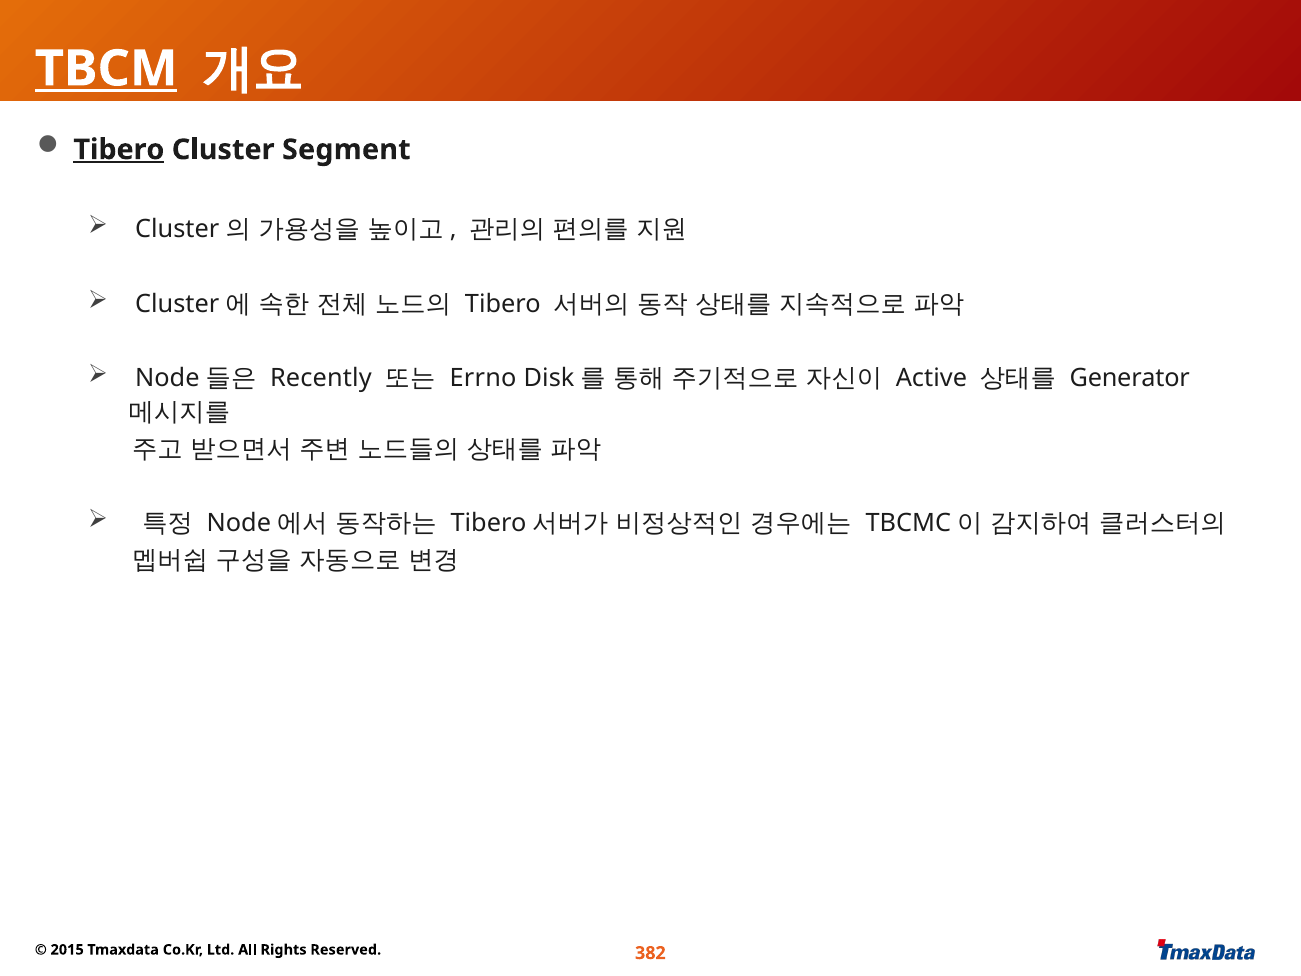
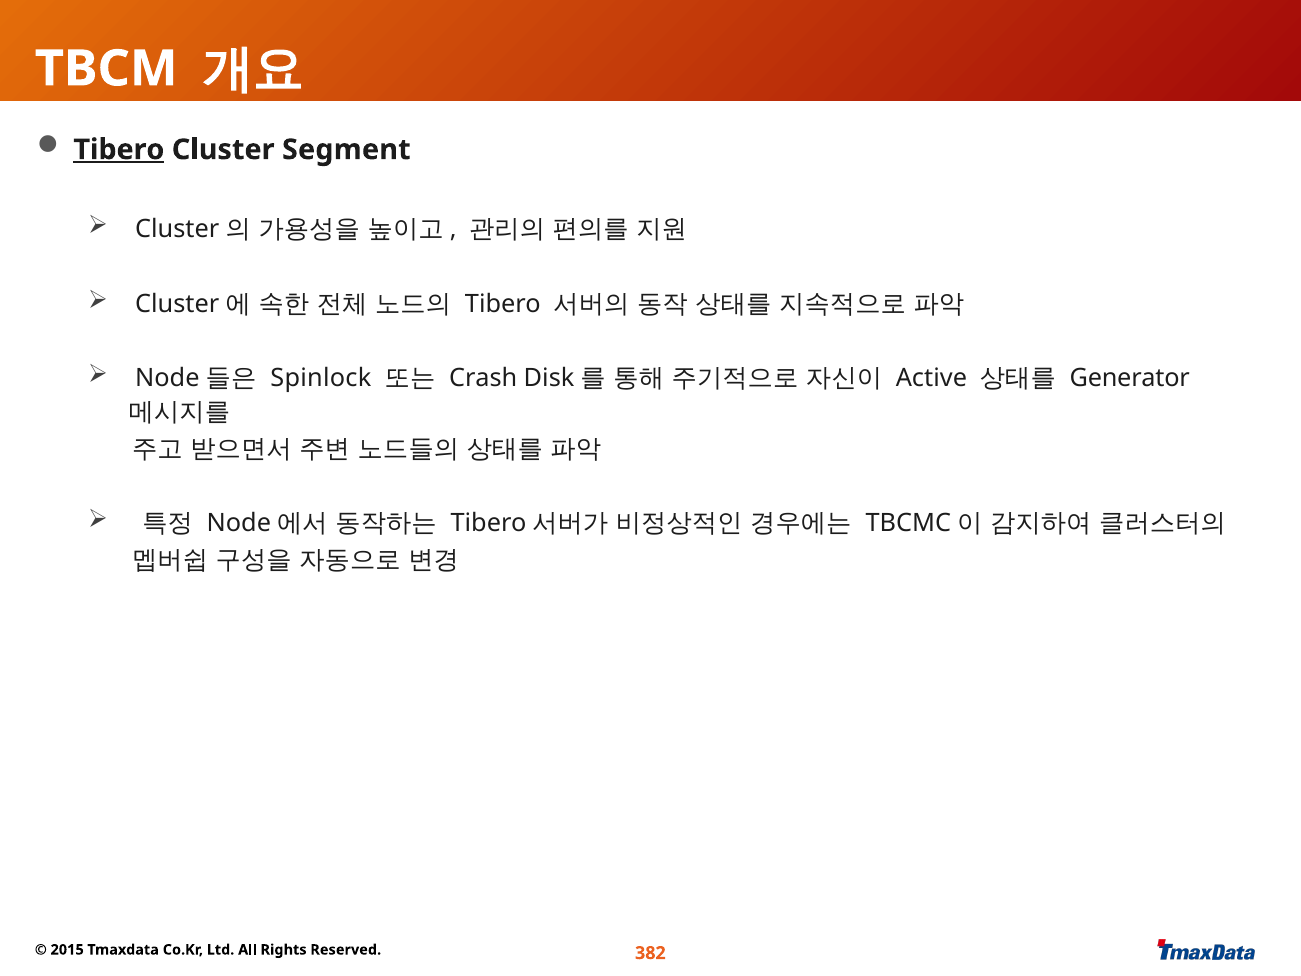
TBCM underline: present -> none (106, 69)
Recently: Recently -> Spinlock (321, 378)
Errno: Errno -> Crash (483, 378)
